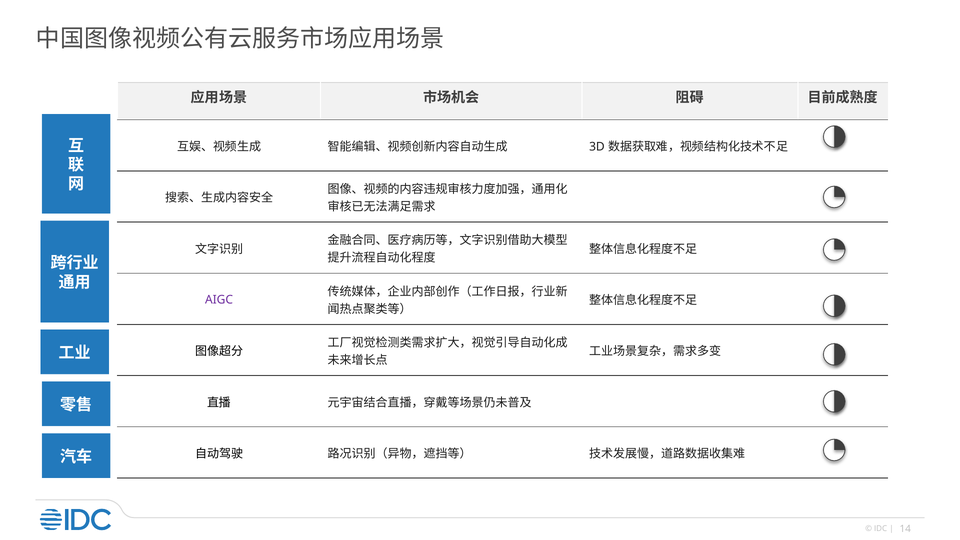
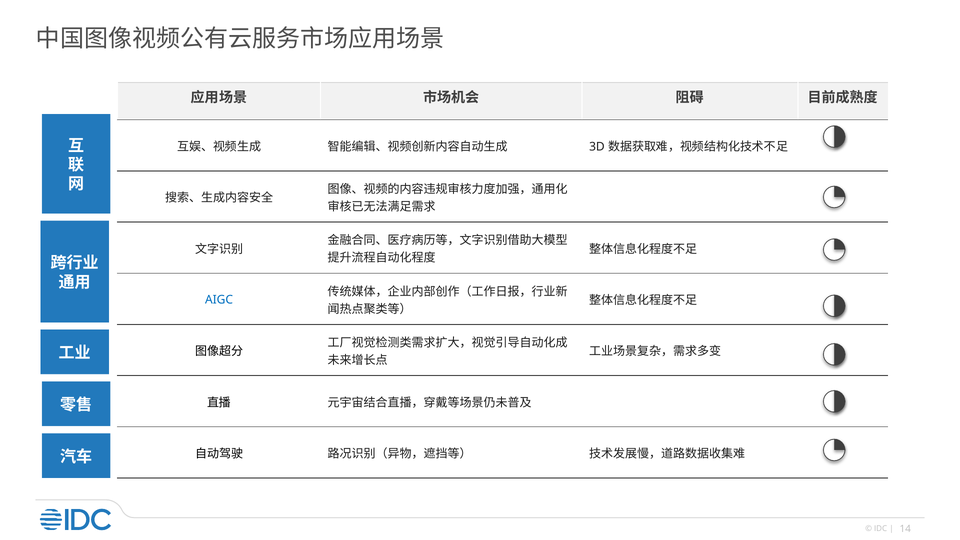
AIGC colour: purple -> blue (219, 300)
